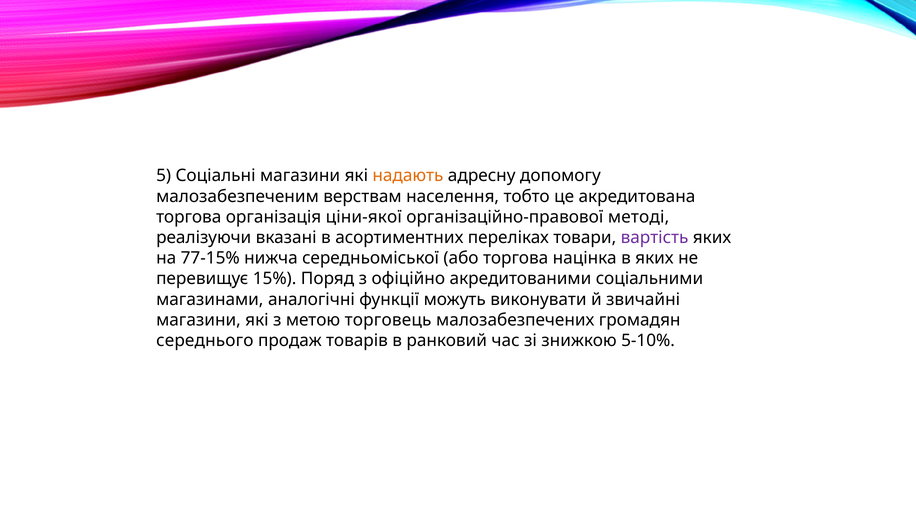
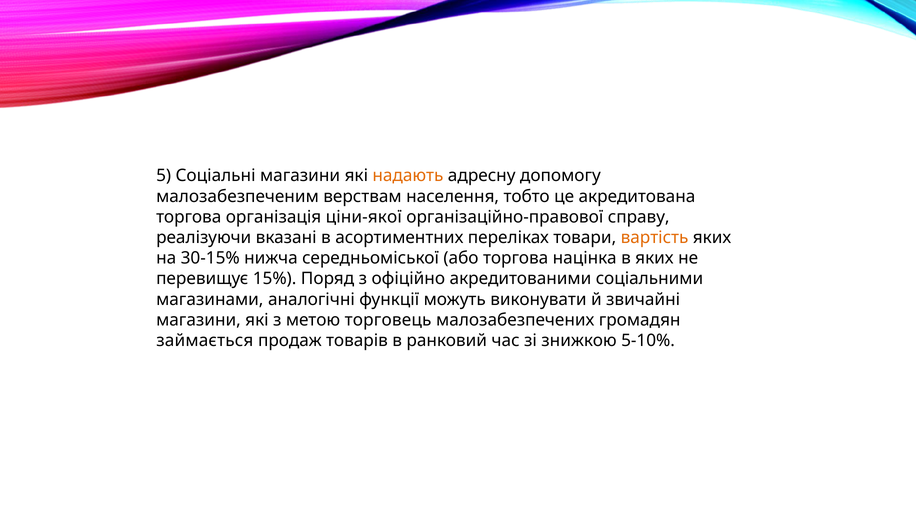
методі: методі -> справу (639, 217)
вартість colour: purple -> orange (655, 238)
77-15%: 77-15% -> 30-15% (210, 258)
середнього: середнього -> займається (205, 341)
